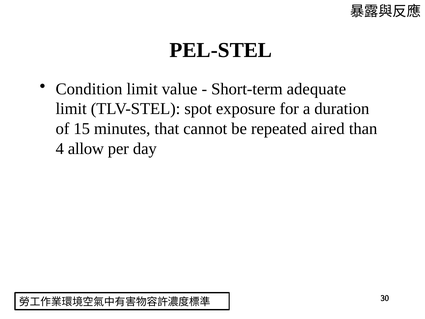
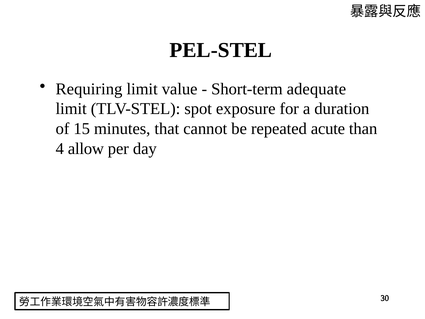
Condition: Condition -> Requiring (89, 89)
aired: aired -> acute (328, 129)
